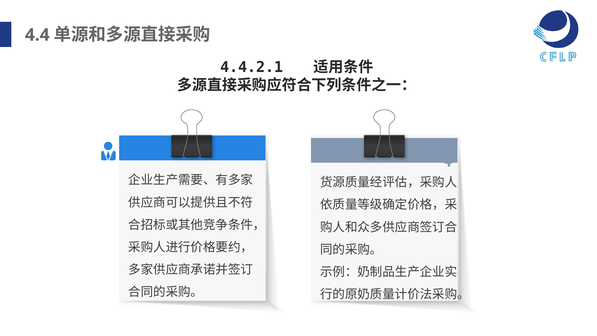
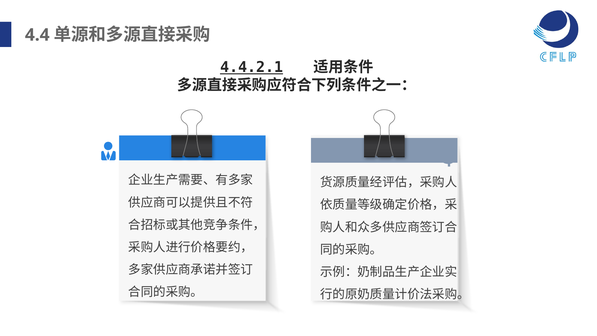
4.4.2.1 underline: none -> present (252, 67)
